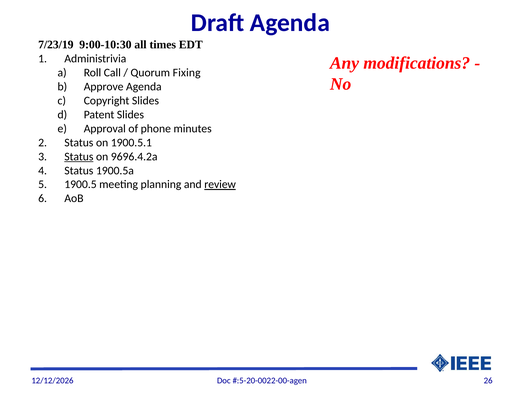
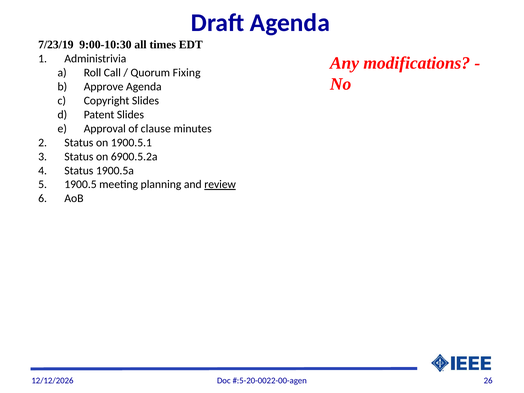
phone: phone -> clause (156, 129)
Status underline: present -> none (79, 157)
9696.4.2a: 9696.4.2a -> 6900.5.2a (134, 157)
